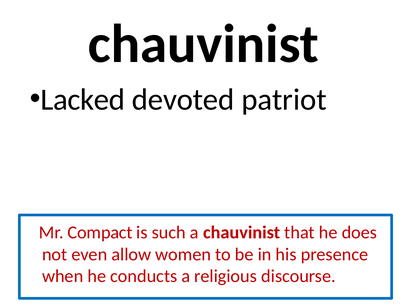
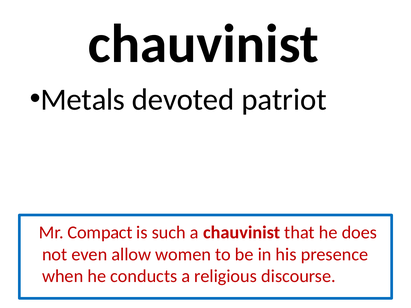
Lacked: Lacked -> Metals (83, 100)
